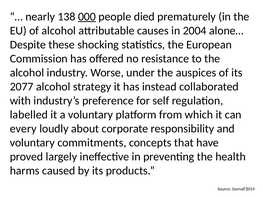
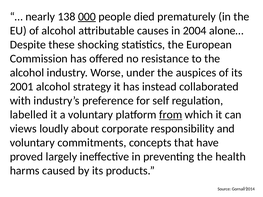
2077: 2077 -> 2001 (22, 87)
from underline: none -> present (171, 115)
every: every -> views (23, 129)
